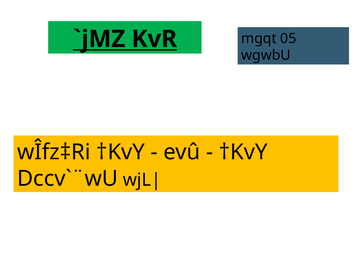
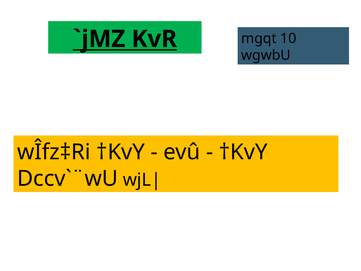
05: 05 -> 10 (288, 38)
